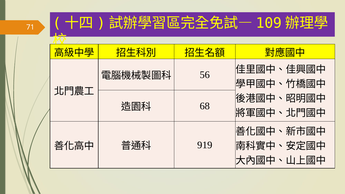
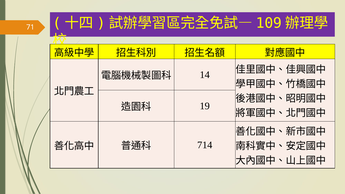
56: 56 -> 14 (205, 75)
68: 68 -> 19 (205, 106)
919: 919 -> 714 (205, 145)
